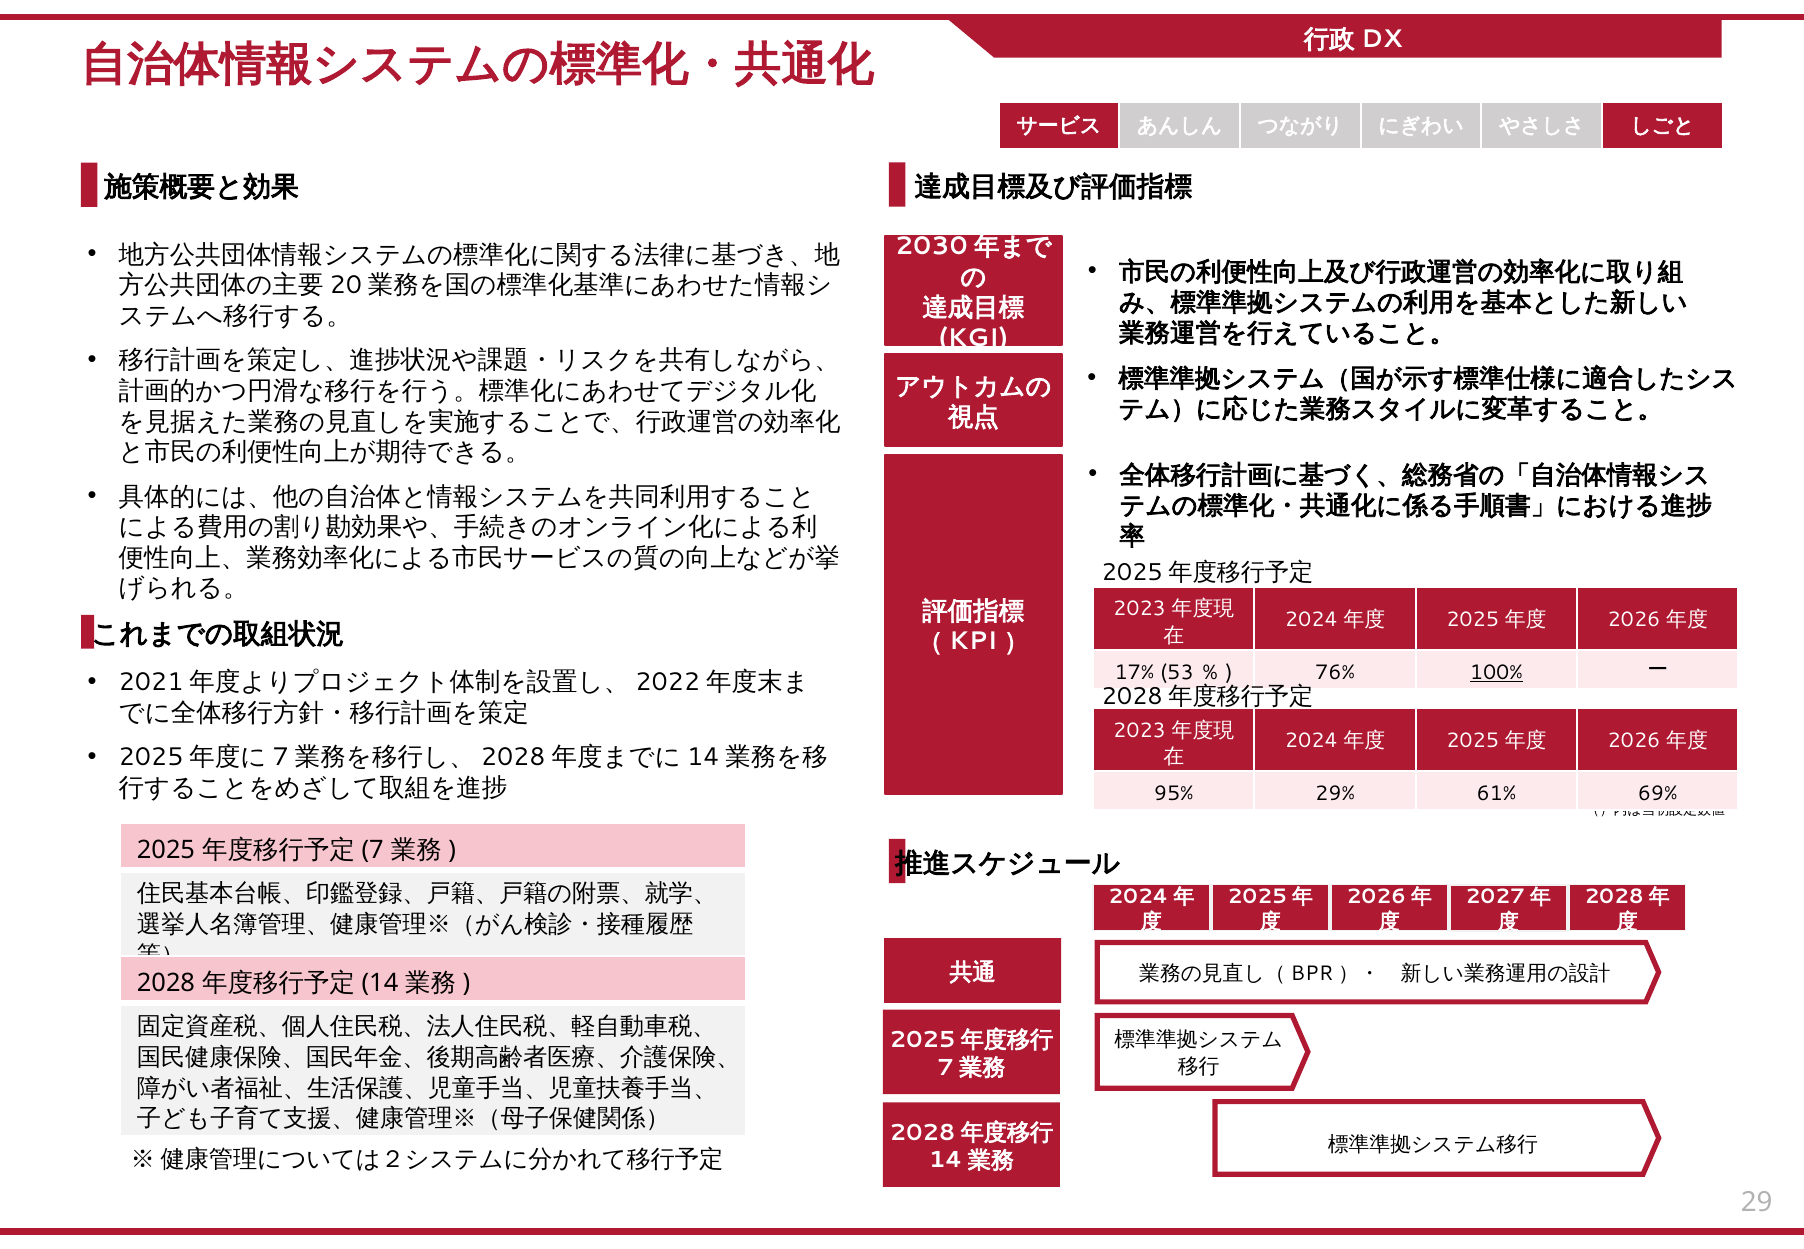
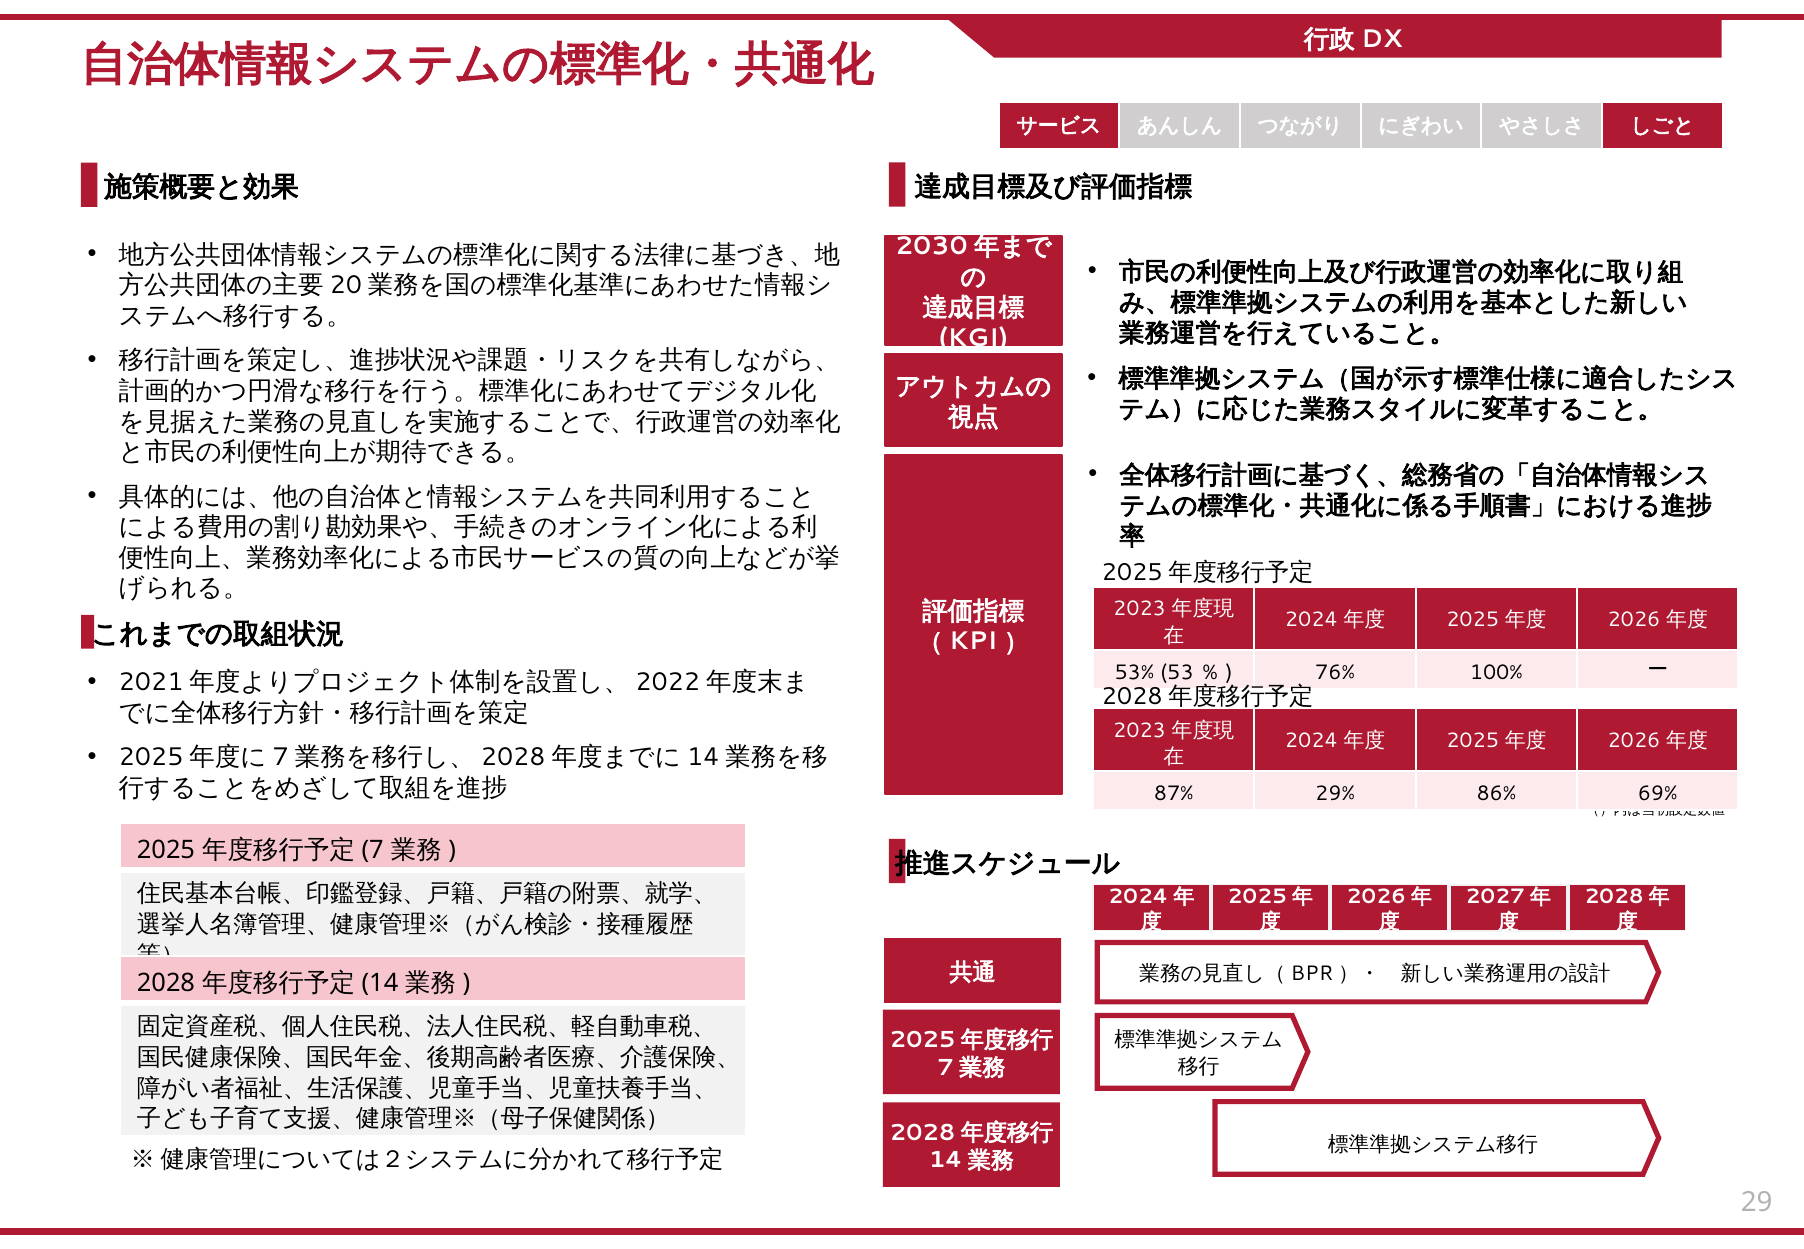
17%: 17% -> 53% (1134, 673)
100% underline: present -> none (1496, 673)
95%: 95% -> 87% (1174, 794)
61%: 61% -> 86% (1496, 794)
